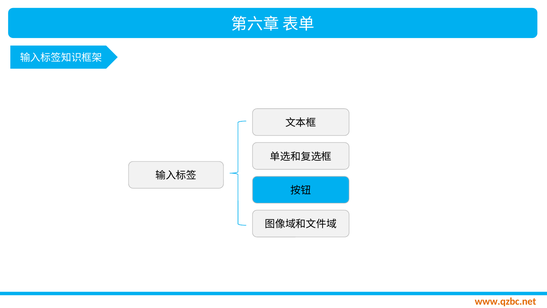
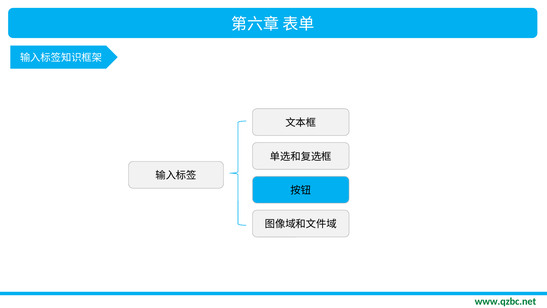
www.qzbc.net colour: orange -> green (505, 301)
